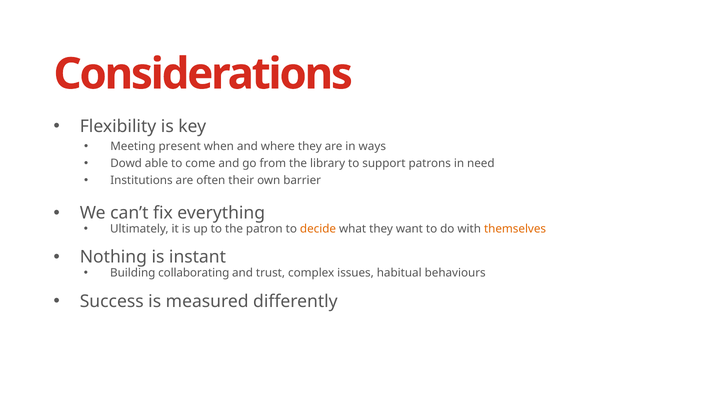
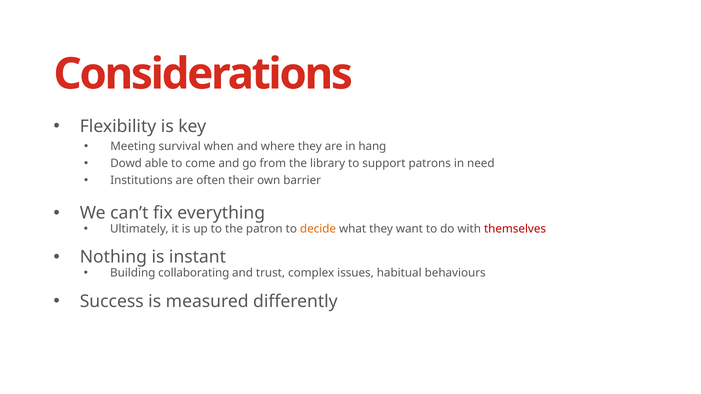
present: present -> survival (180, 147)
ways: ways -> hang (372, 147)
themselves colour: orange -> red (515, 229)
